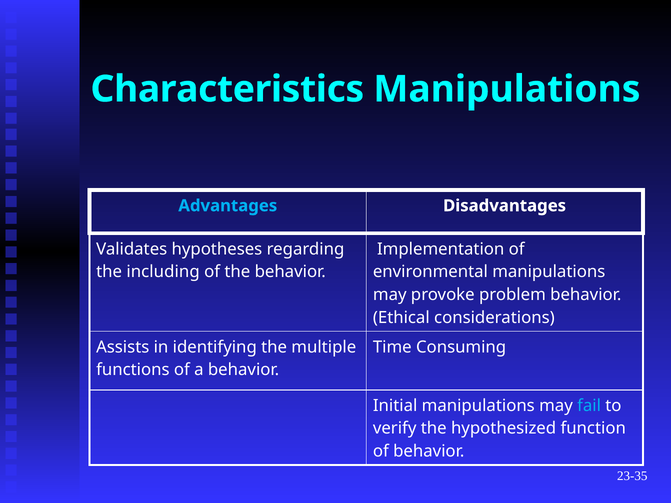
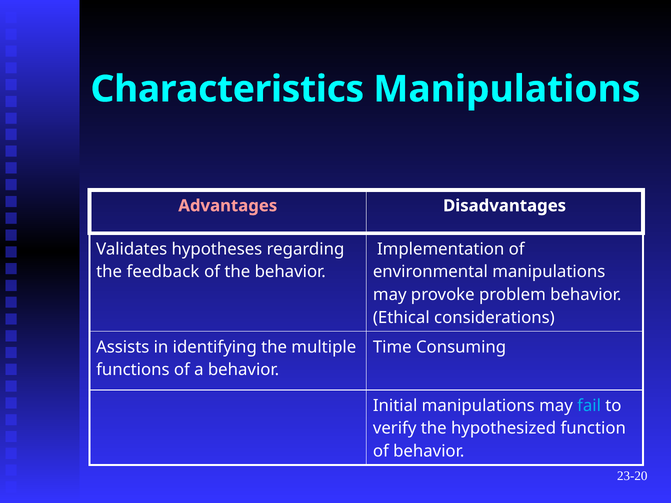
Advantages colour: light blue -> pink (228, 206)
including: including -> feedback (163, 272)
23-35: 23-35 -> 23-20 (632, 476)
